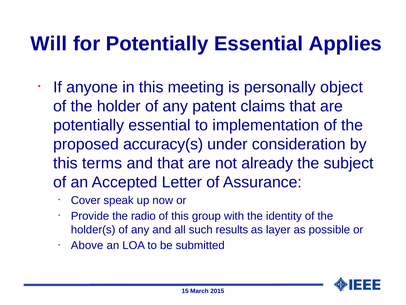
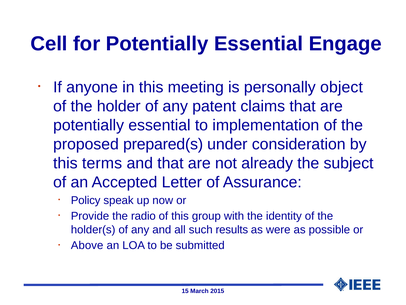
Will: Will -> Cell (49, 44)
Applies: Applies -> Engage (345, 44)
accuracy(s: accuracy(s -> prepared(s (163, 144)
Cover: Cover -> Policy (86, 200)
layer: layer -> were (278, 229)
